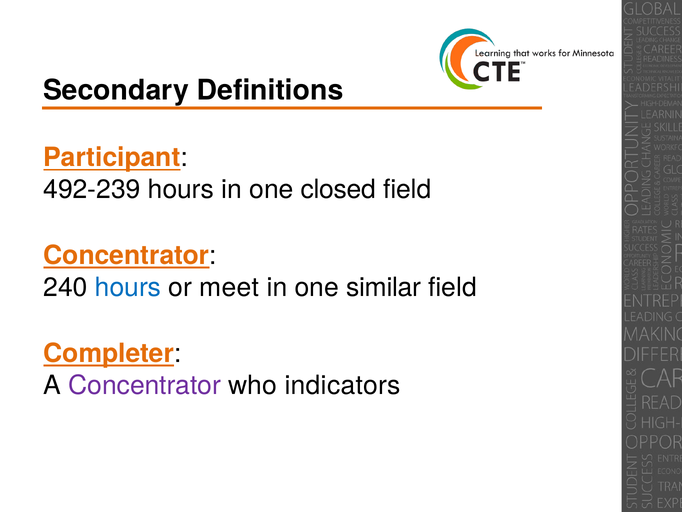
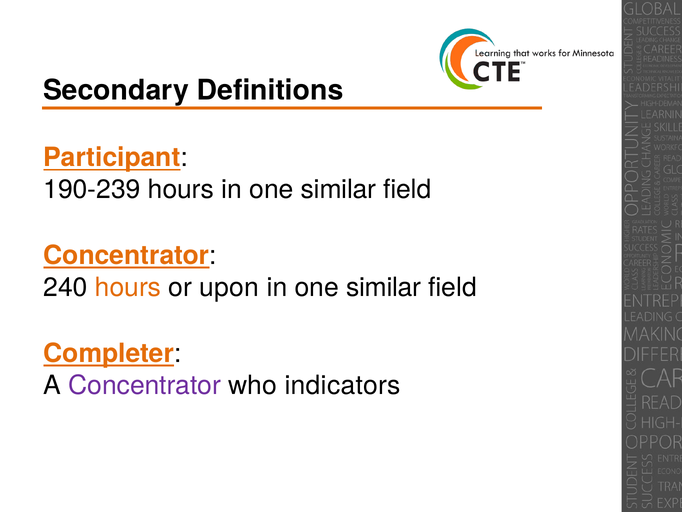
492-239: 492-239 -> 190-239 (92, 189)
hours in one closed: closed -> similar (338, 189)
hours colour: blue -> orange (128, 287)
meet: meet -> upon (229, 287)
